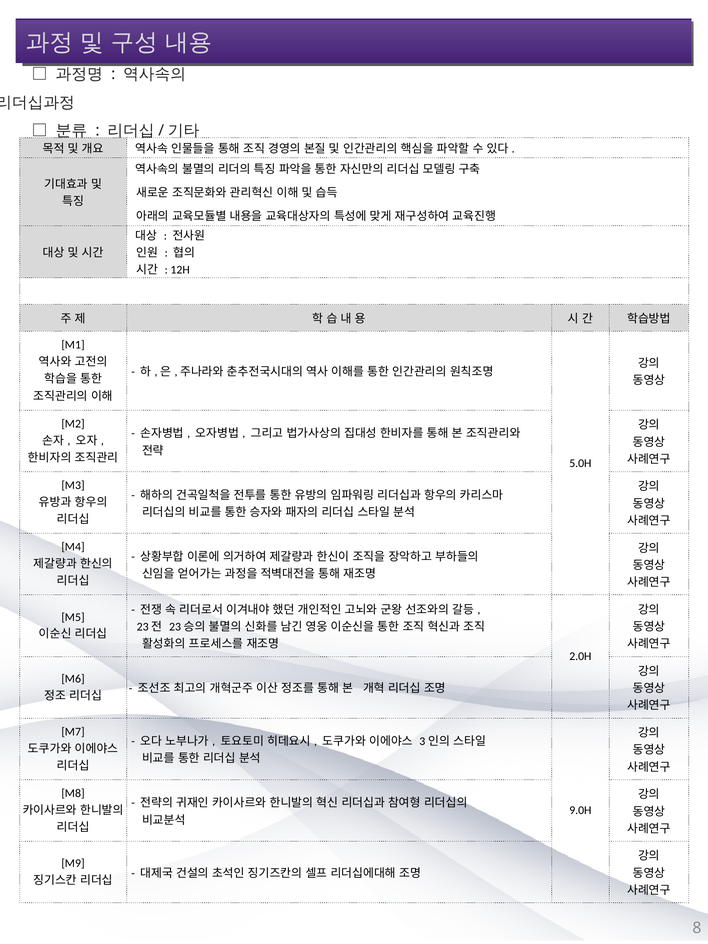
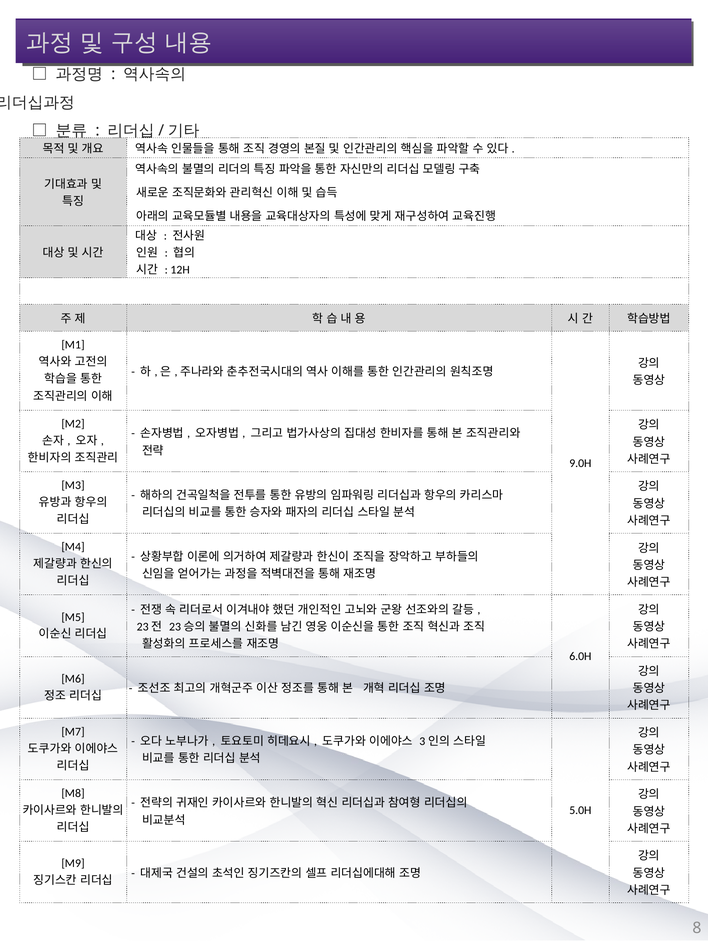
5.0H: 5.0H -> 9.0H (580, 463)
2.0H: 2.0H -> 6.0H (580, 657)
9.0H: 9.0H -> 5.0H (580, 811)
